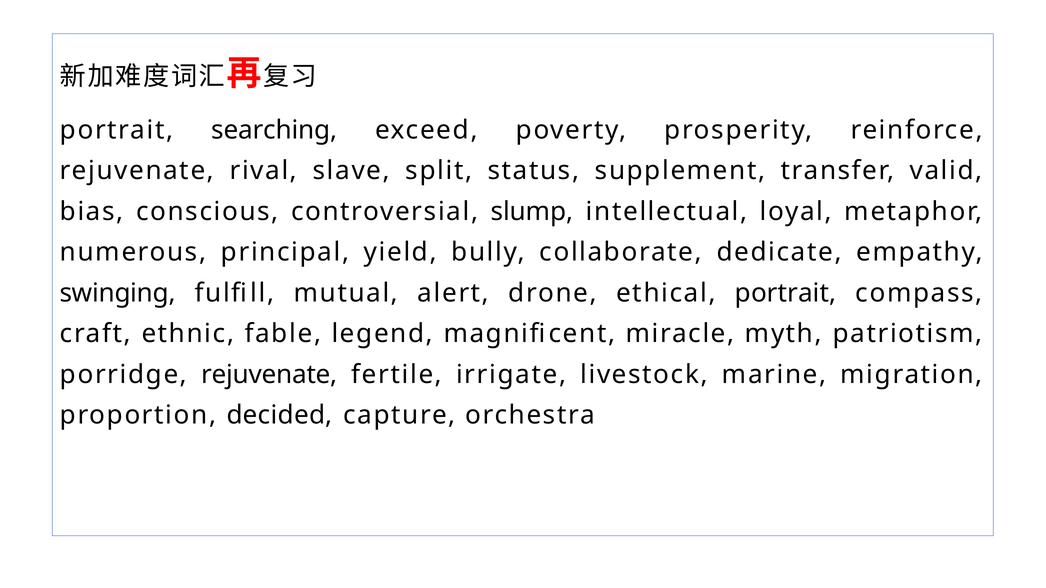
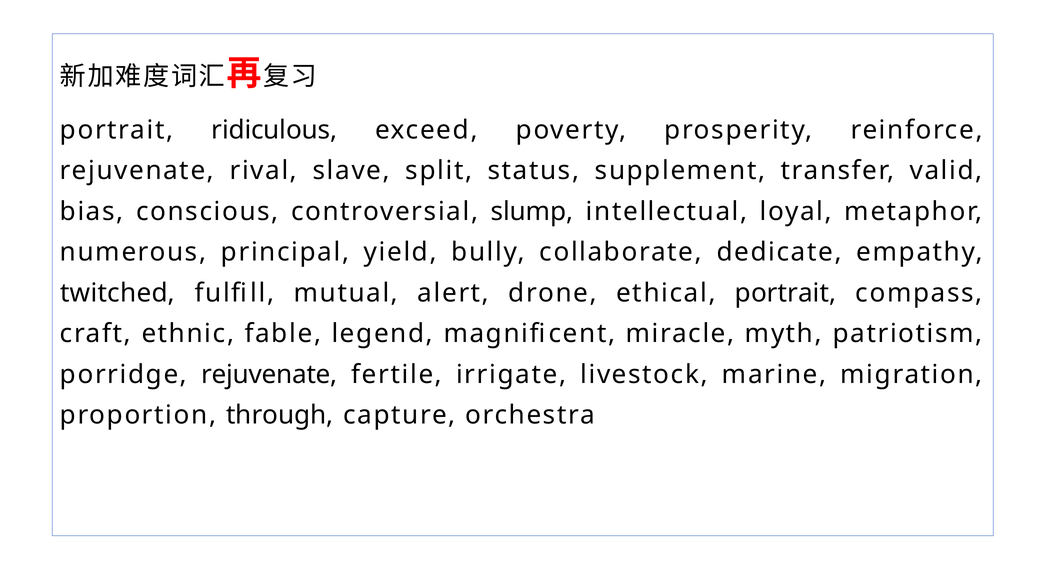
searching: searching -> ridiculous (274, 130)
swinging: swinging -> twitched (117, 293)
decided: decided -> through (280, 415)
